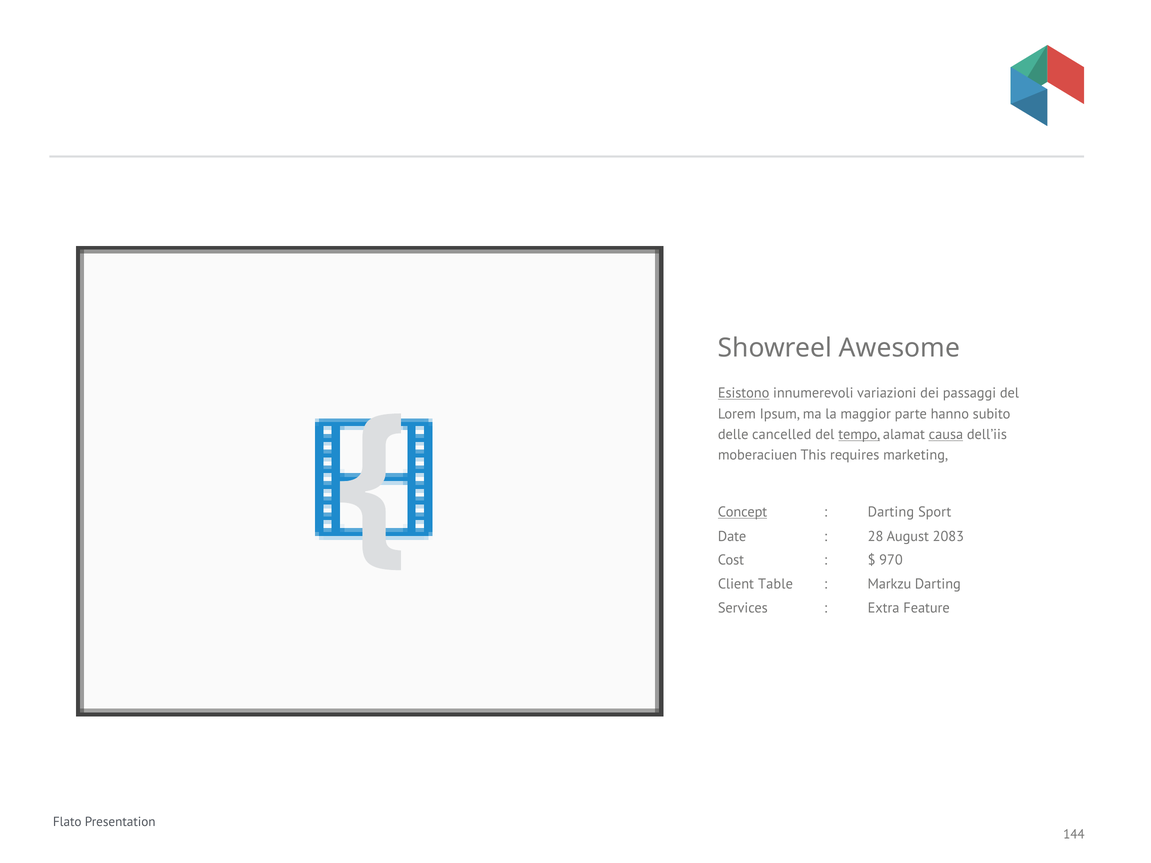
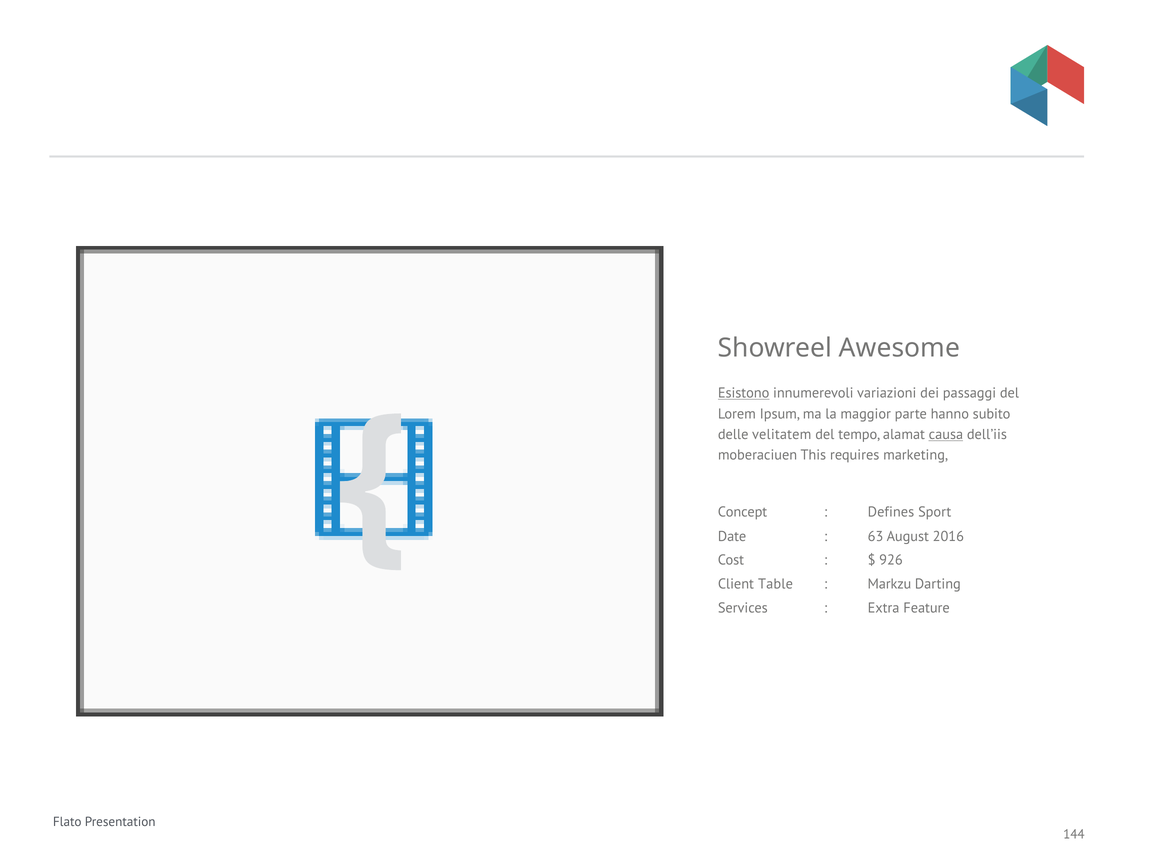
cancelled: cancelled -> velitatem (782, 435)
tempo underline: present -> none (859, 435)
Concept underline: present -> none (742, 512)
Darting: Darting -> Defines (891, 512)
28: 28 -> 63 (876, 536)
2083: 2083 -> 2016 (948, 536)
970: 970 -> 926 (891, 560)
